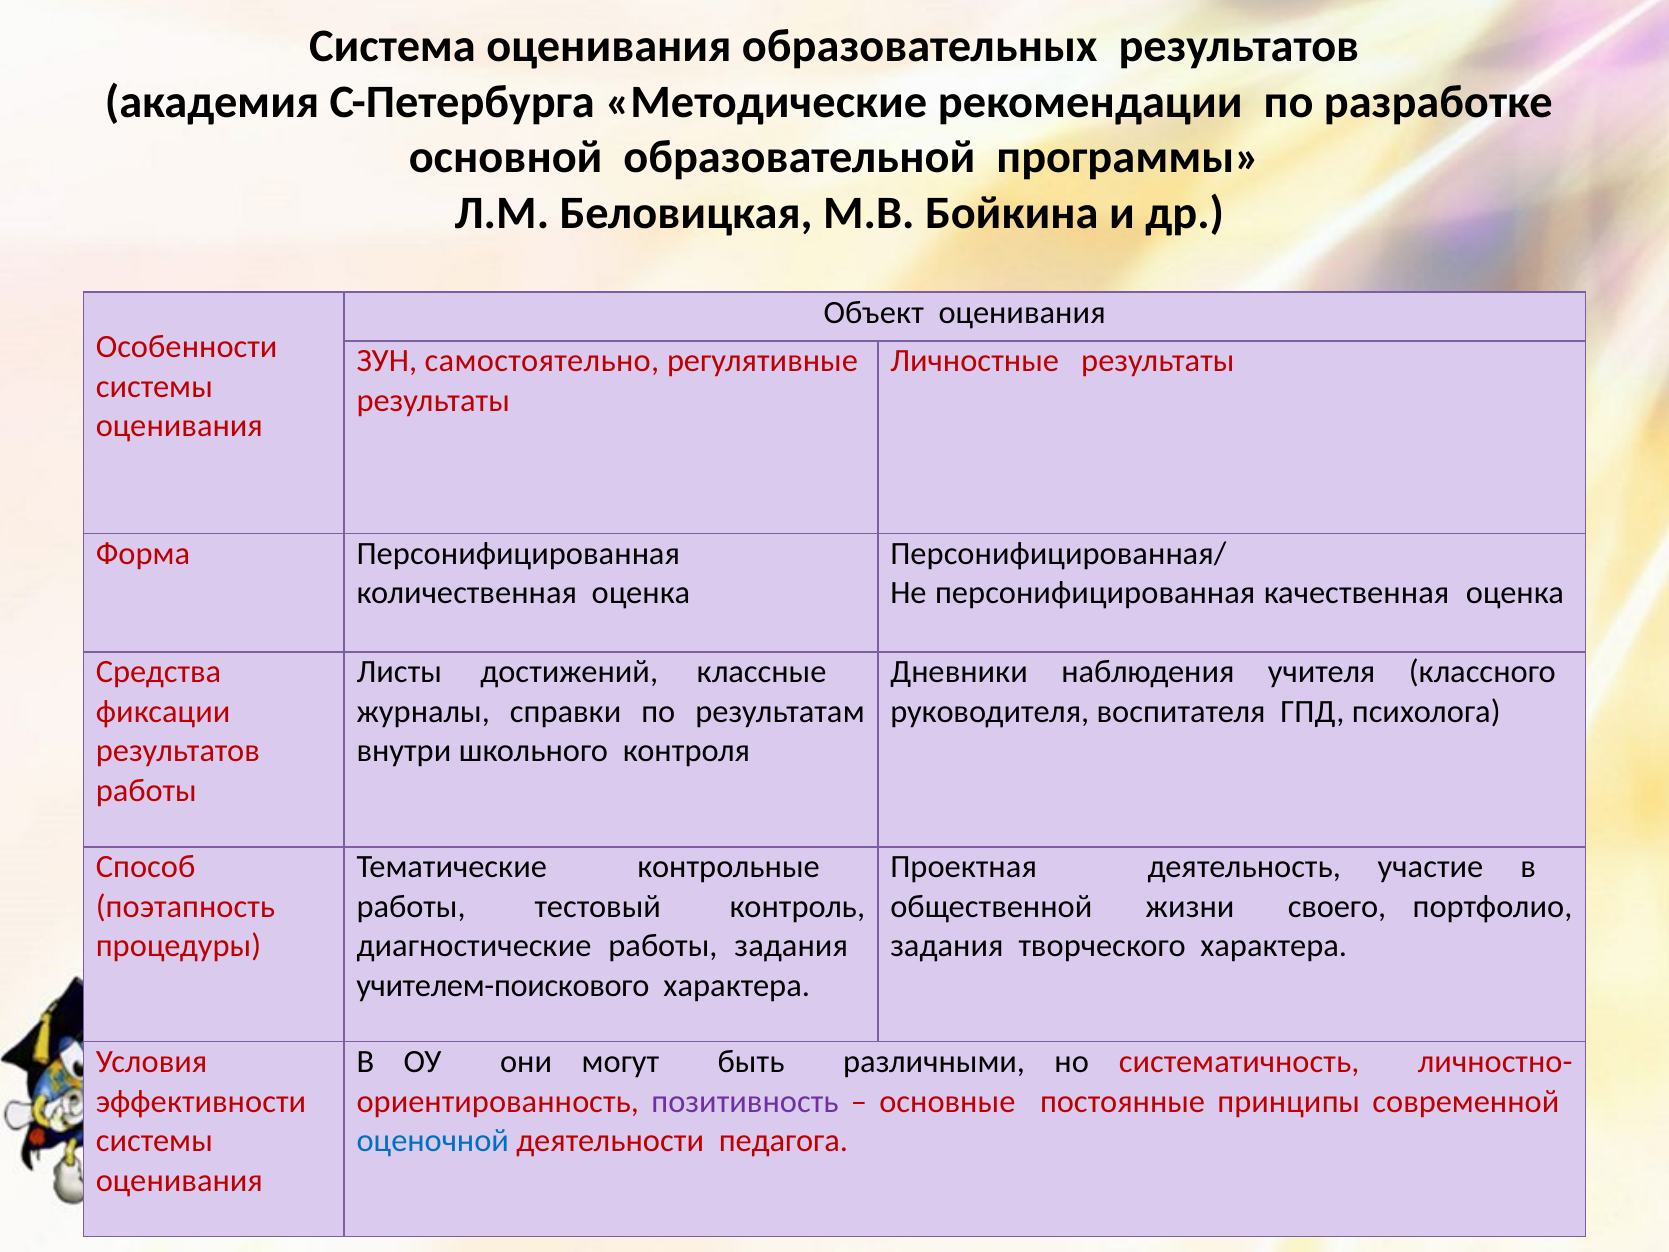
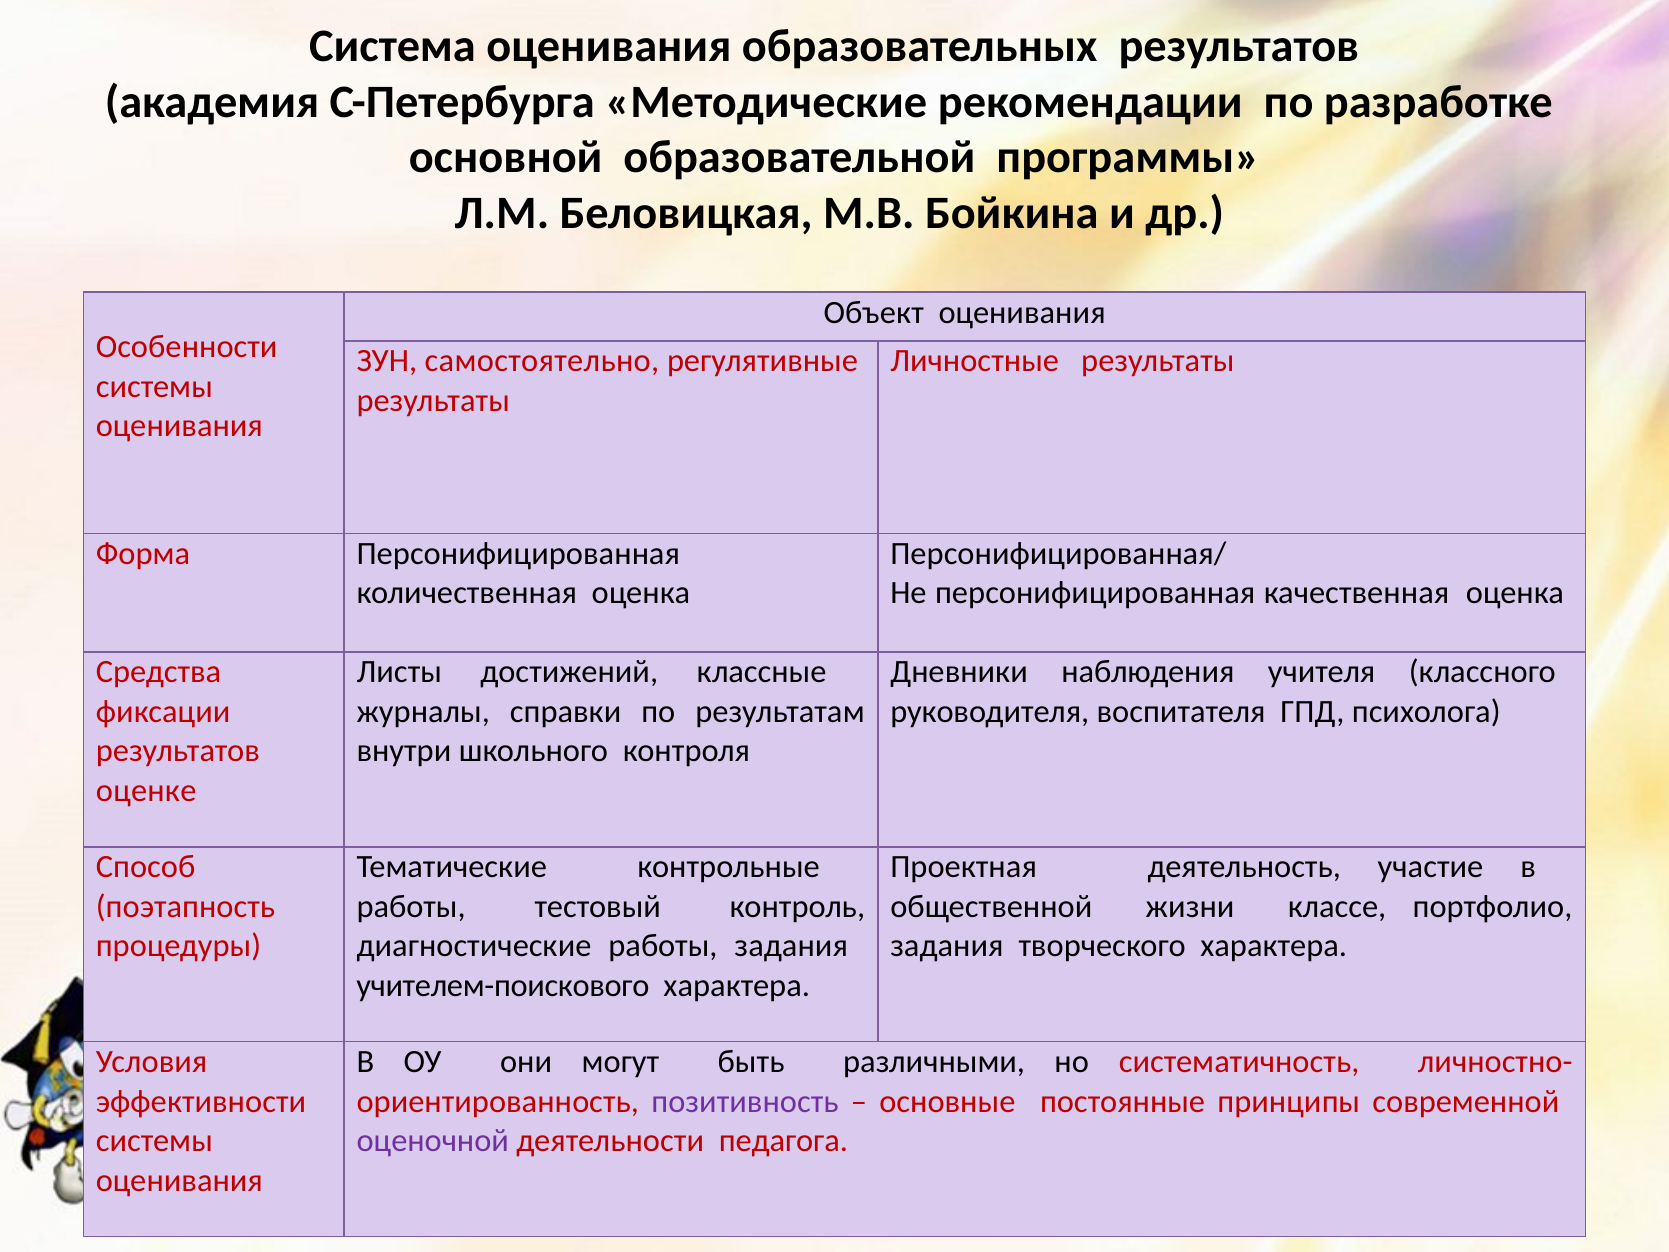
работы: работы -> оценке (146, 791)
своего: своего -> классе (1337, 906)
оценочной colour: blue -> purple (433, 1141)
